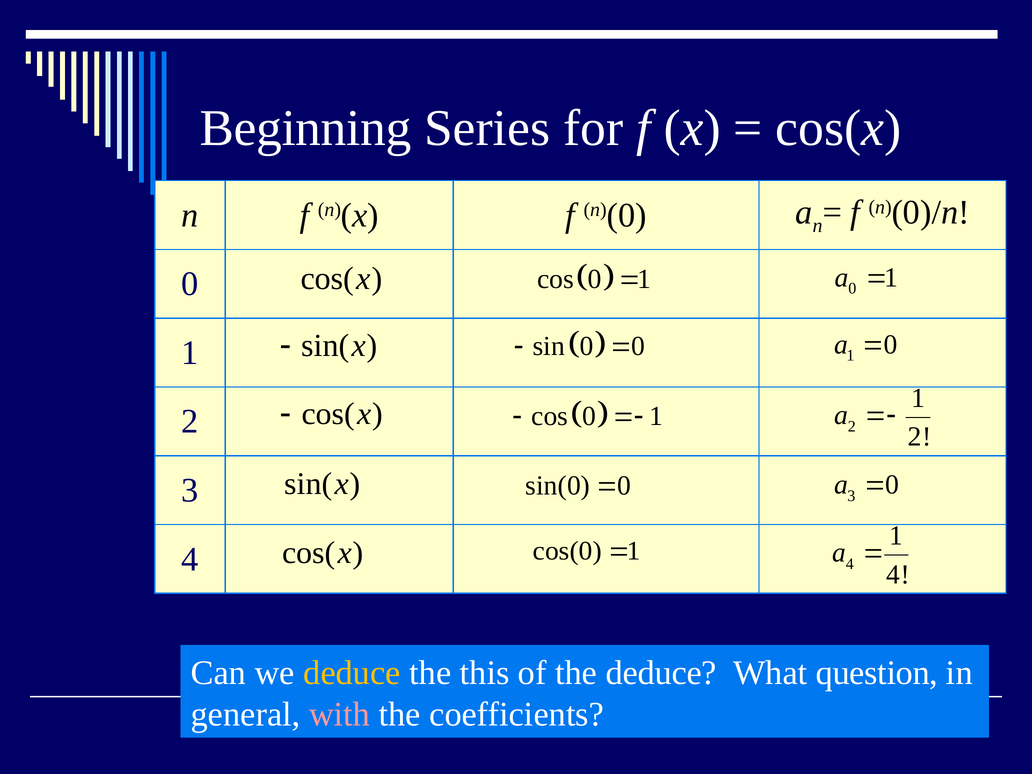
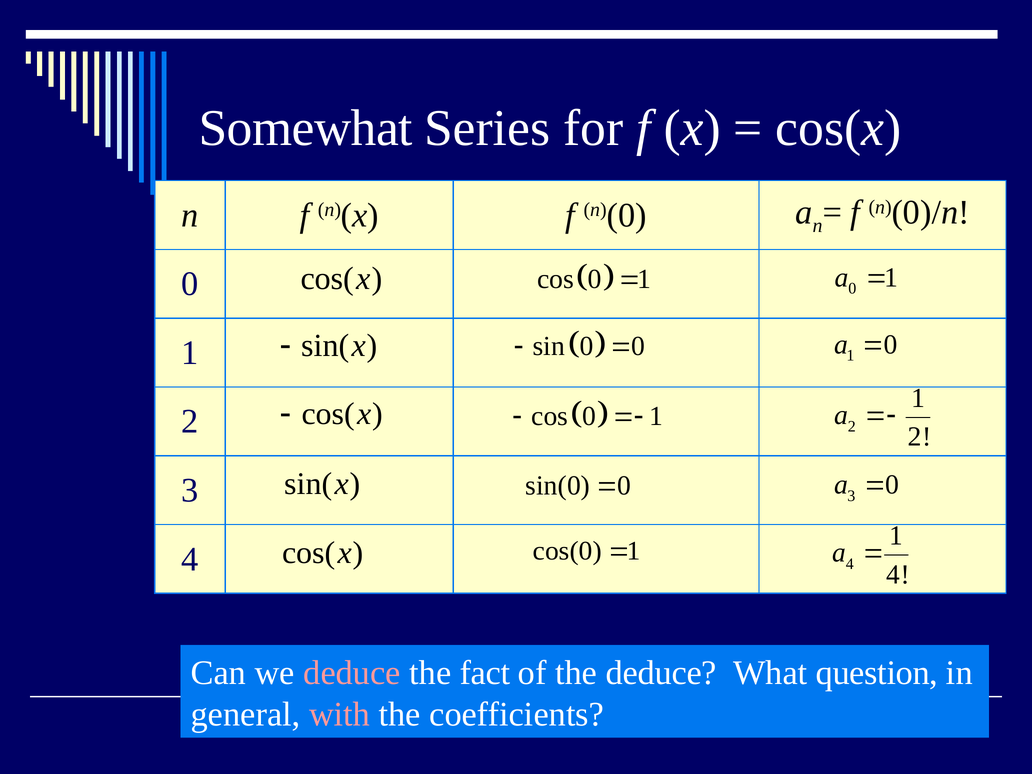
Beginning: Beginning -> Somewhat (306, 128)
deduce colour: yellow -> pink (352, 673)
this: this -> fact (485, 673)
